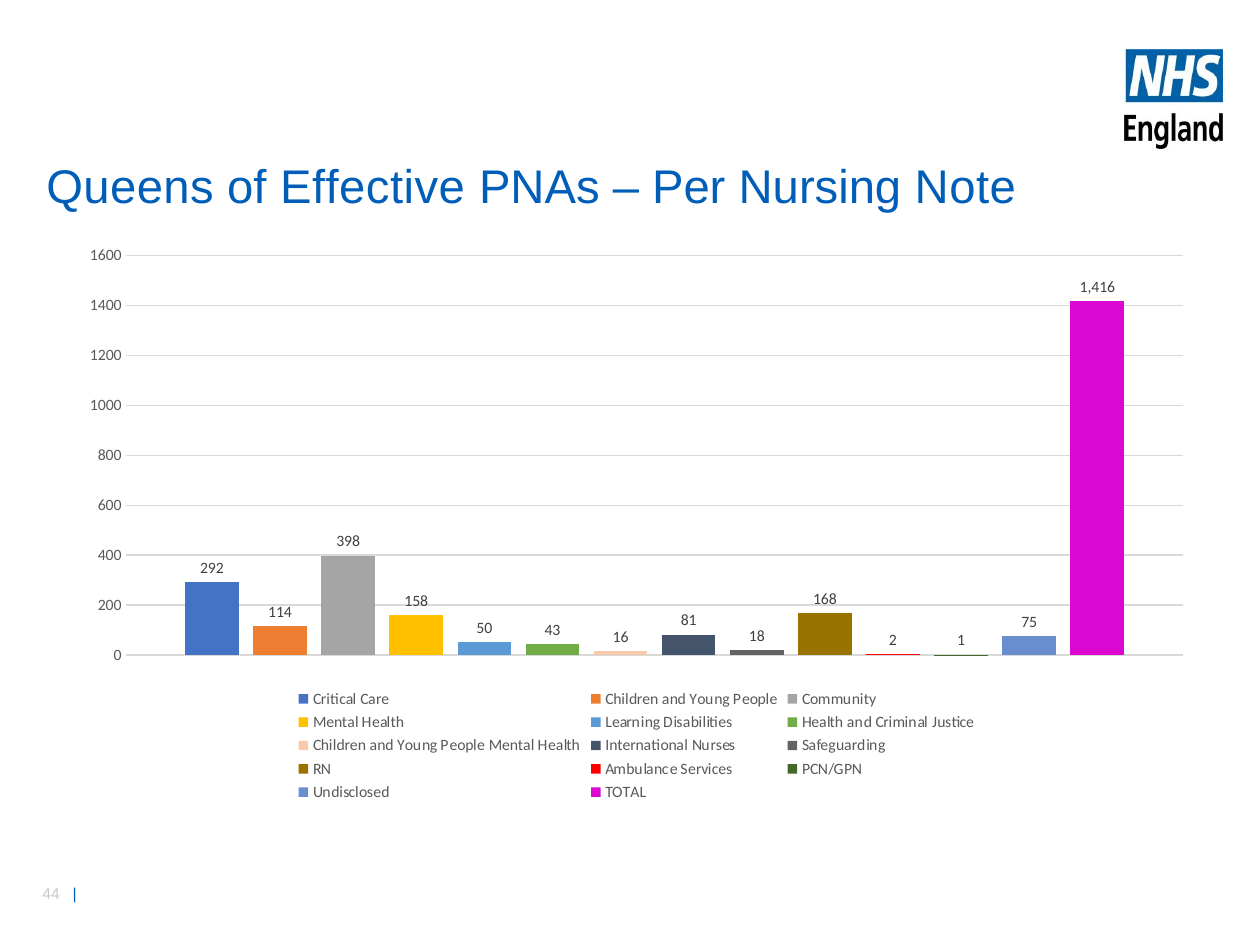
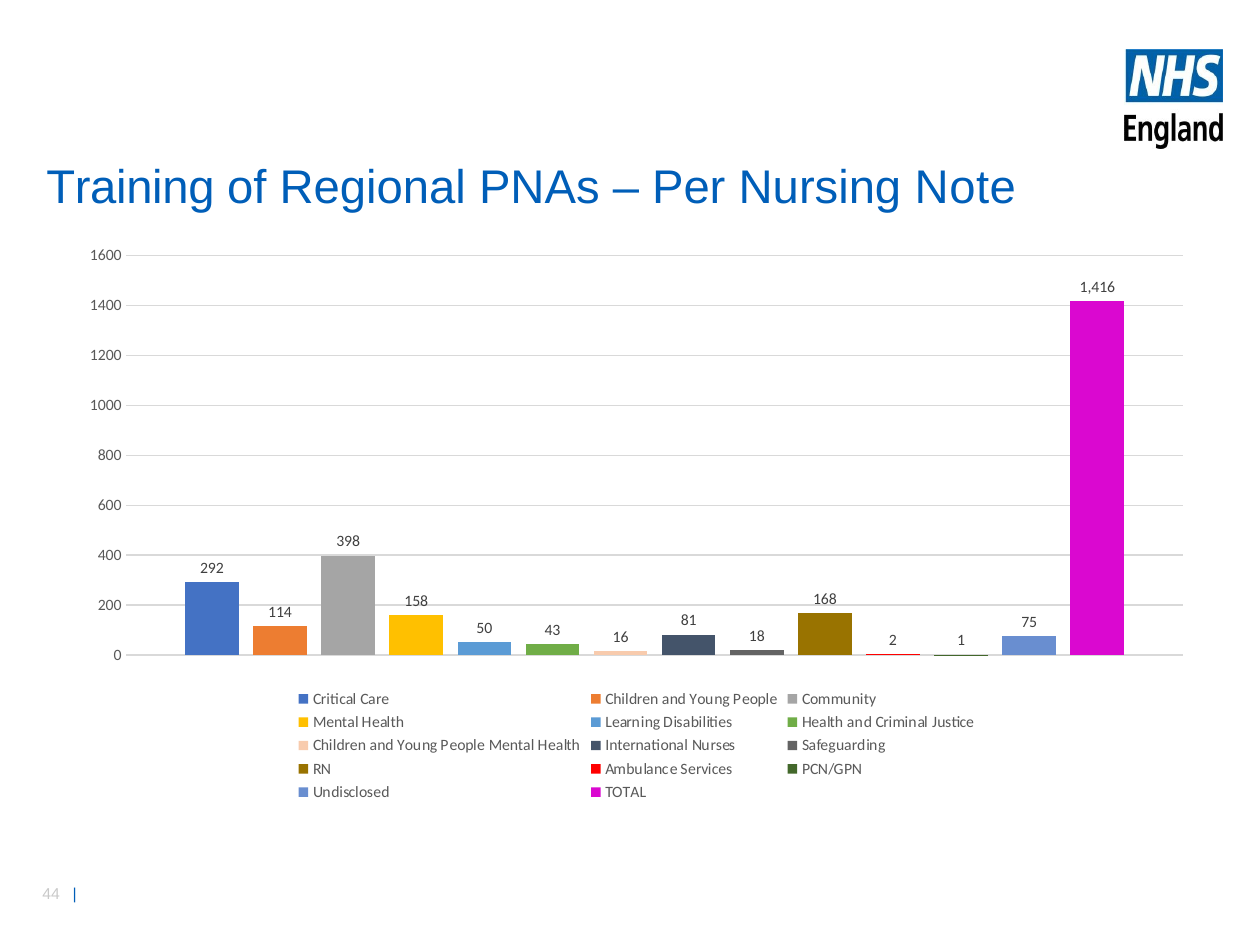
Queens: Queens -> Training (130, 188)
Effective: Effective -> Regional (373, 188)
